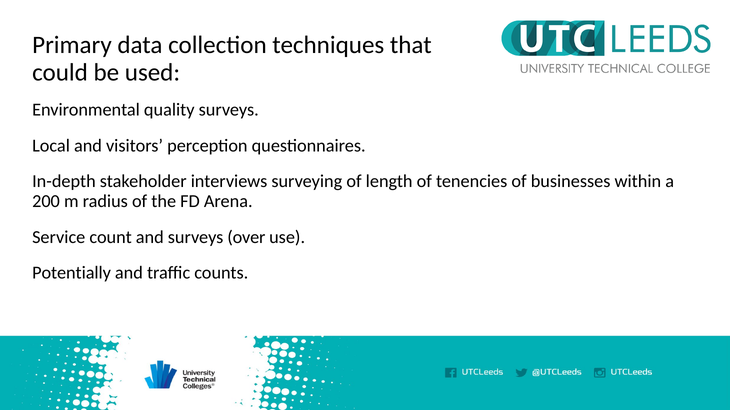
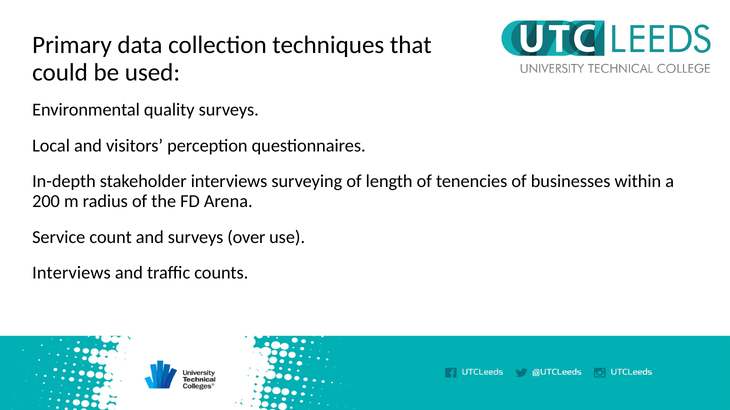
Potentially: Potentially -> Interviews (71, 273)
